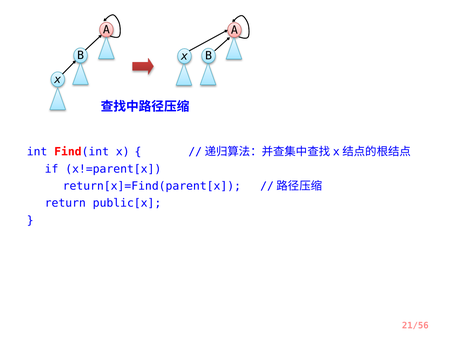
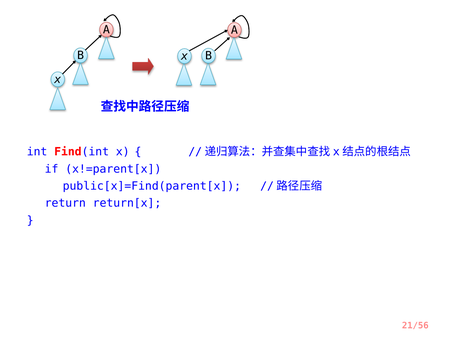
return[x]=Find(parent[x: return[x]=Find(parent[x -> public[x]=Find(parent[x (152, 186)
public[x: public[x -> return[x (127, 203)
